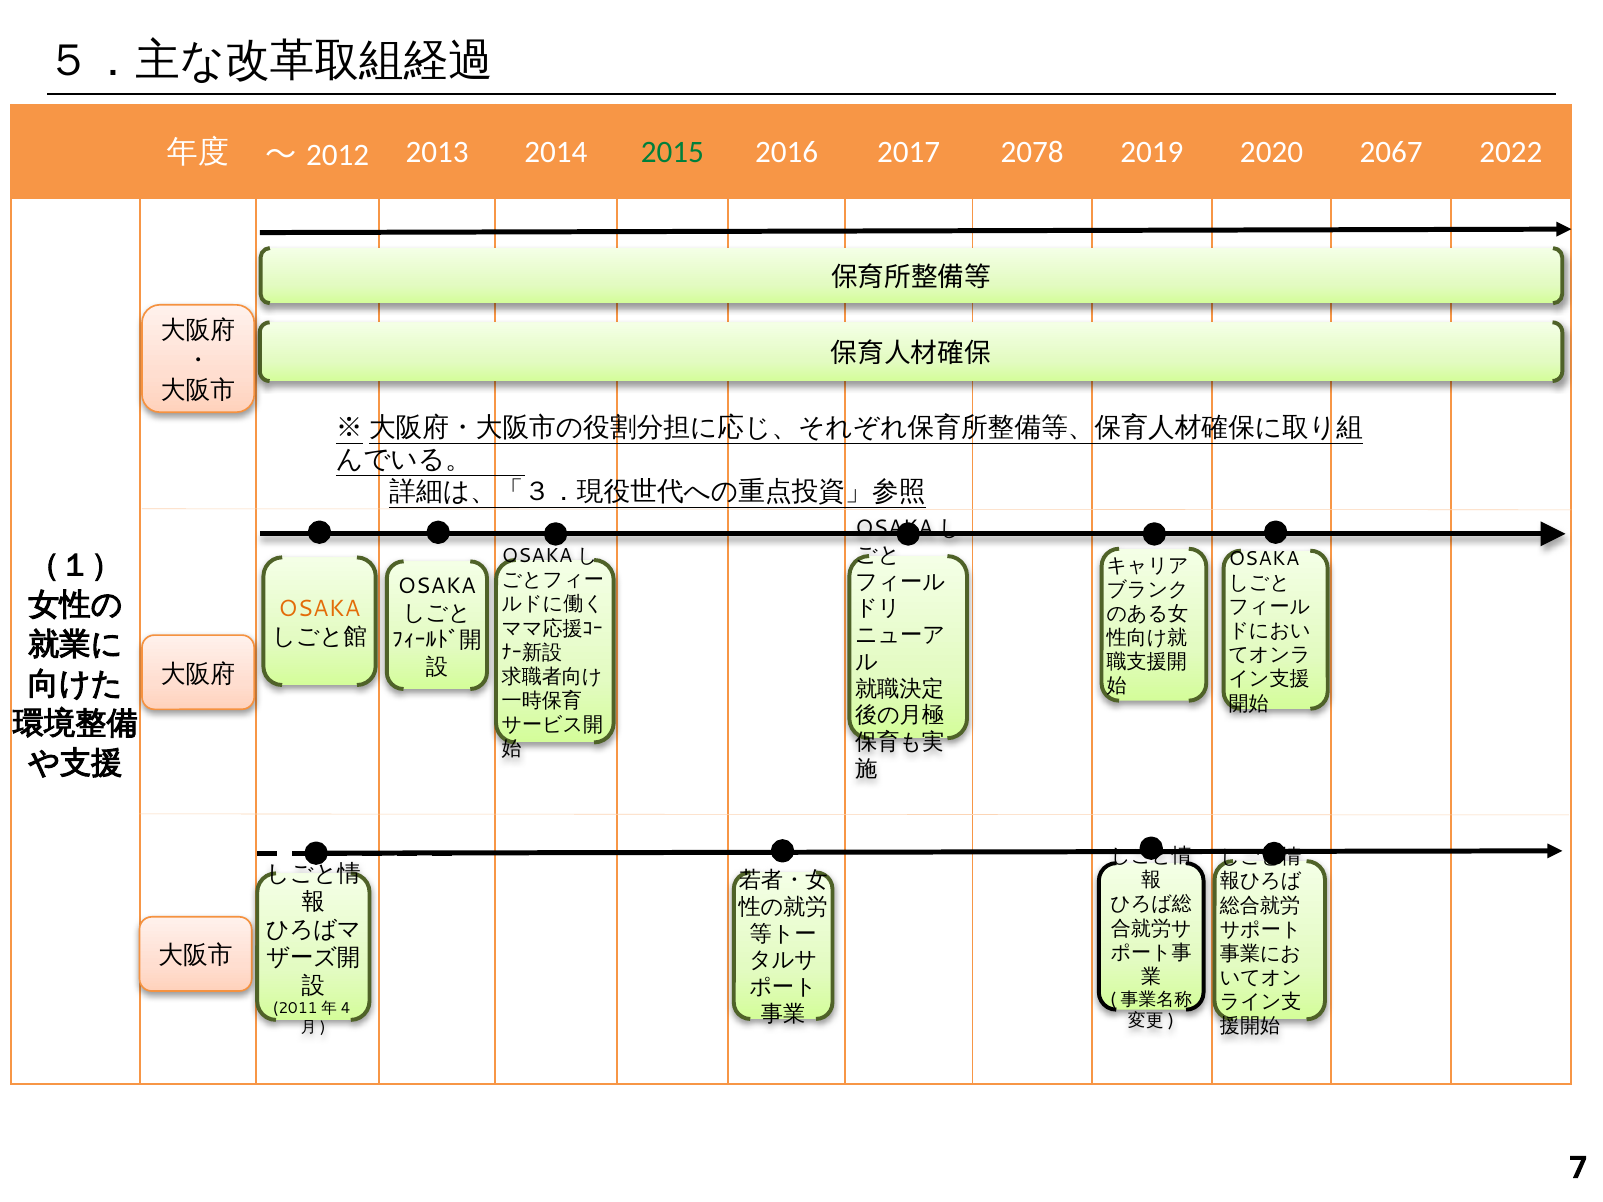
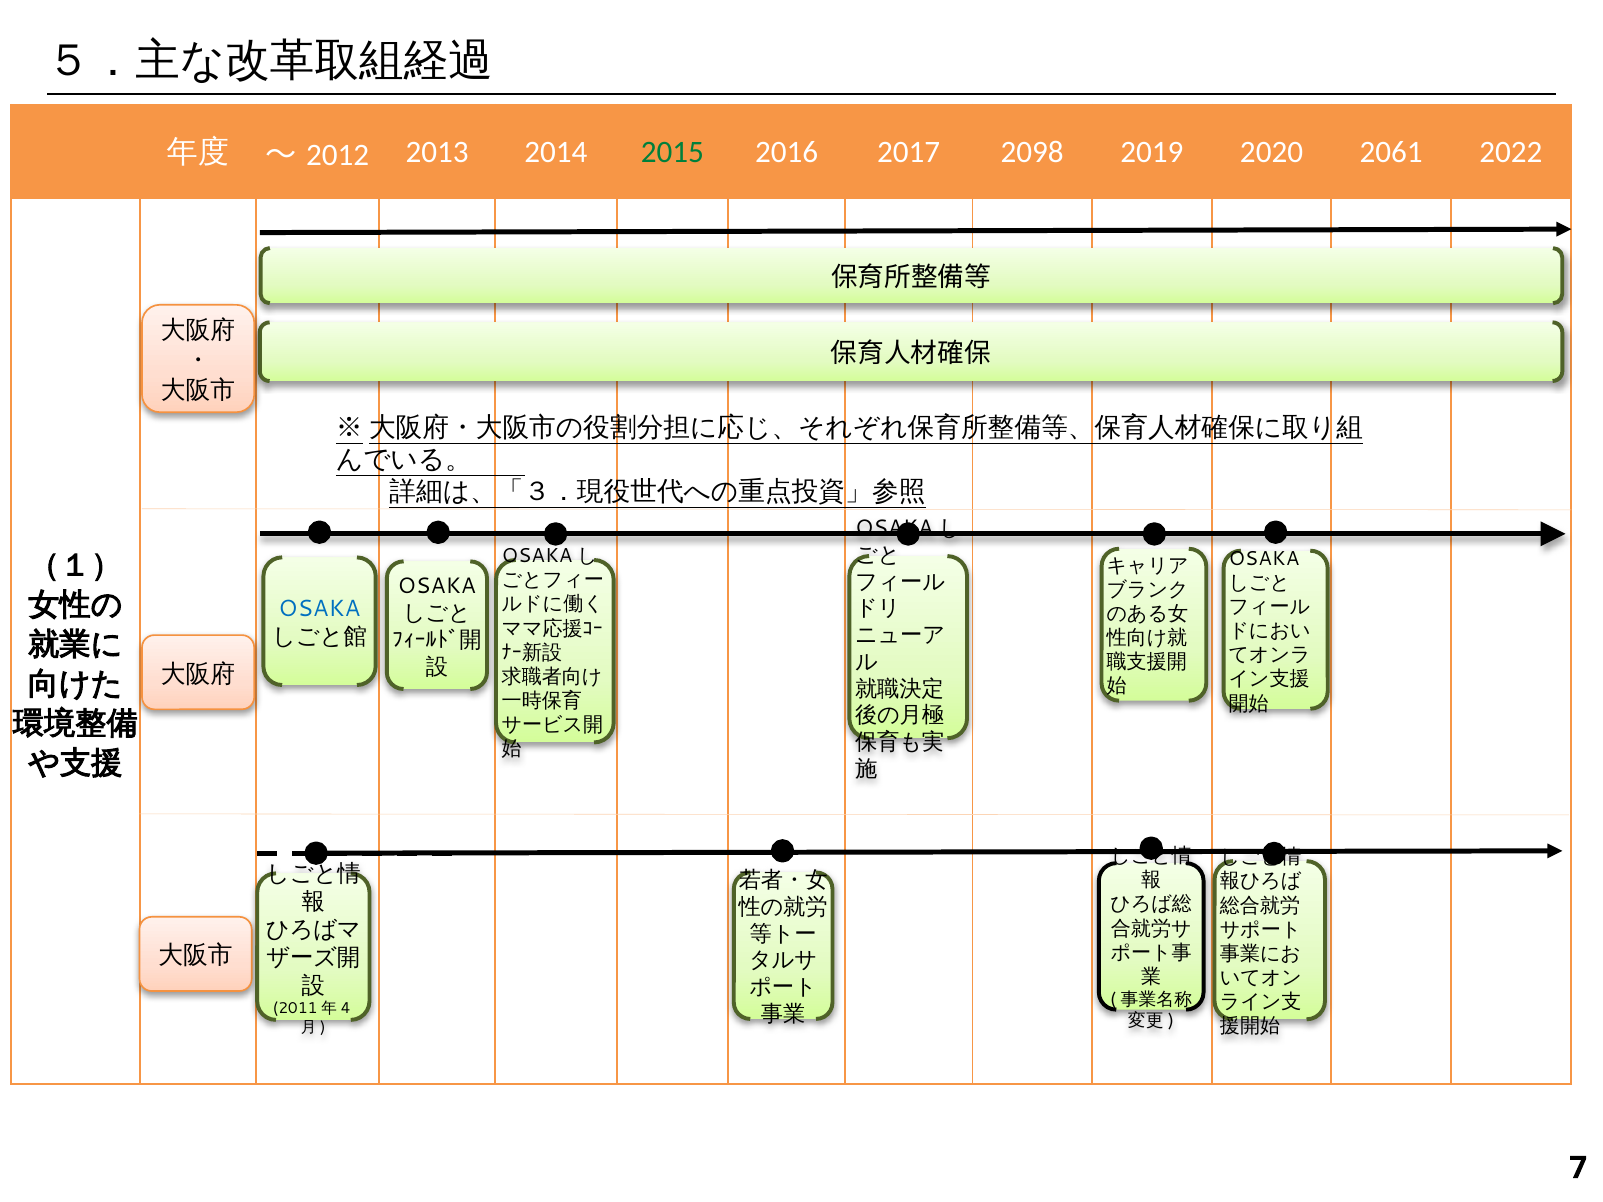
2078: 2078 -> 2098 (1032, 153)
2067: 2067 -> 2061 (1391, 153)
OSAKA colour: orange -> blue (319, 609)
